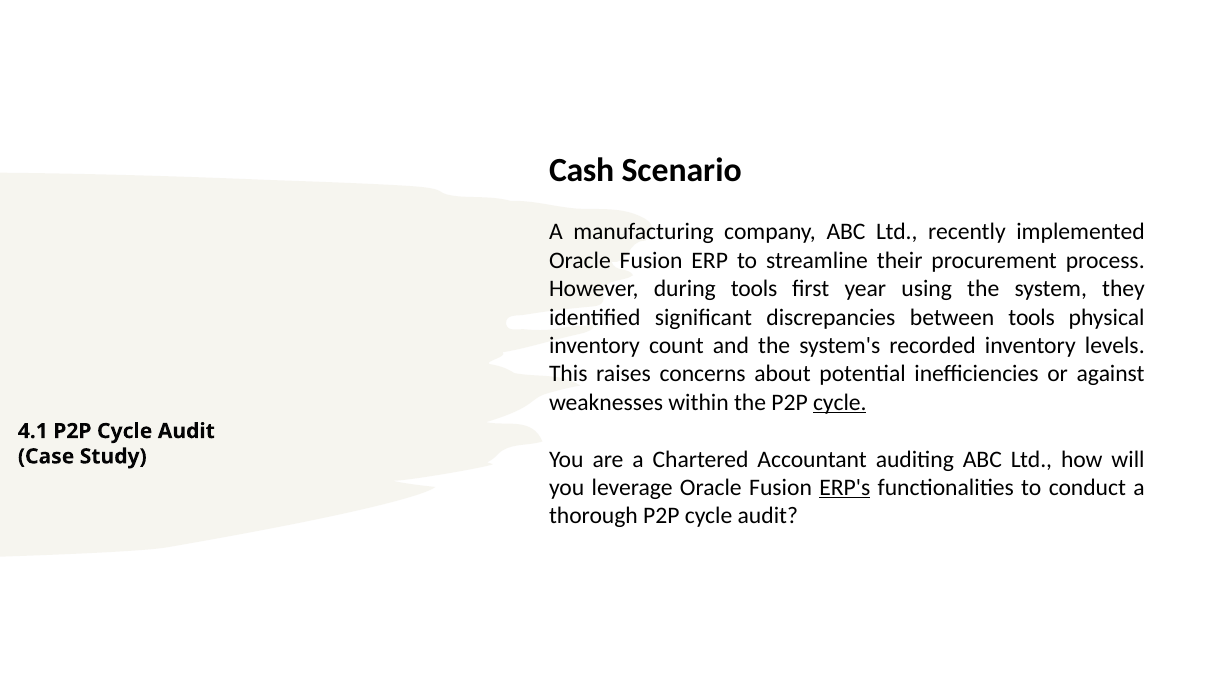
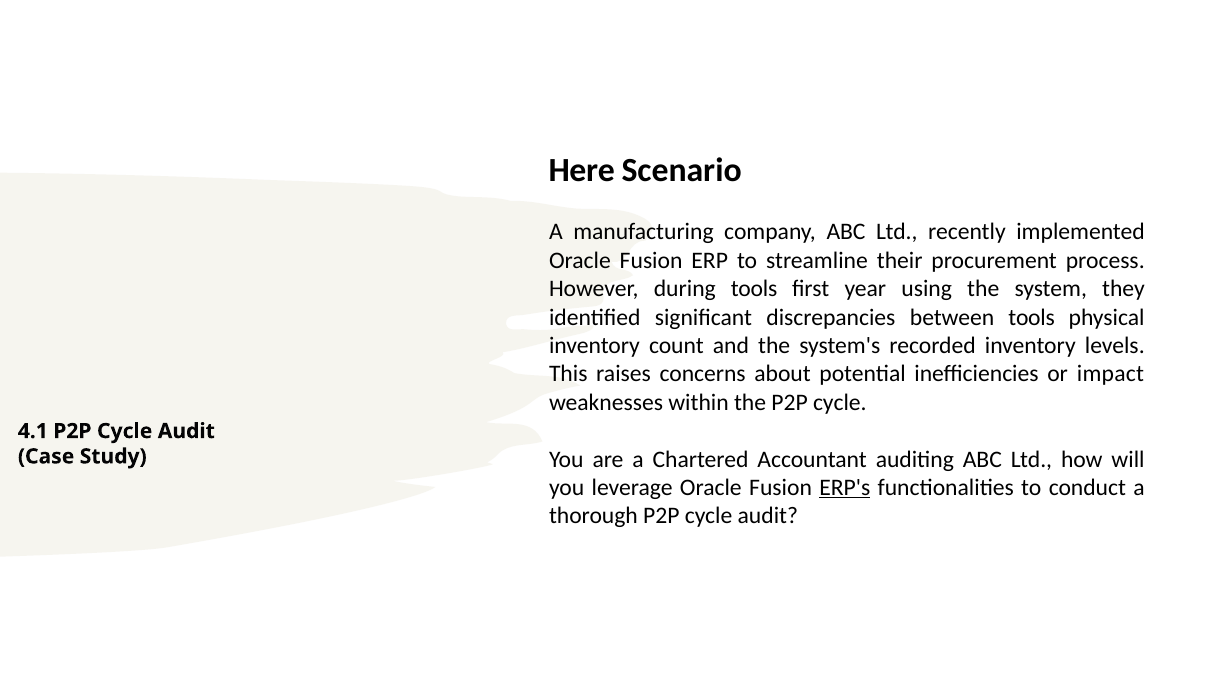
Cash: Cash -> Here (582, 170)
against: against -> impact (1110, 374)
cycle underline: present -> none (840, 402)
